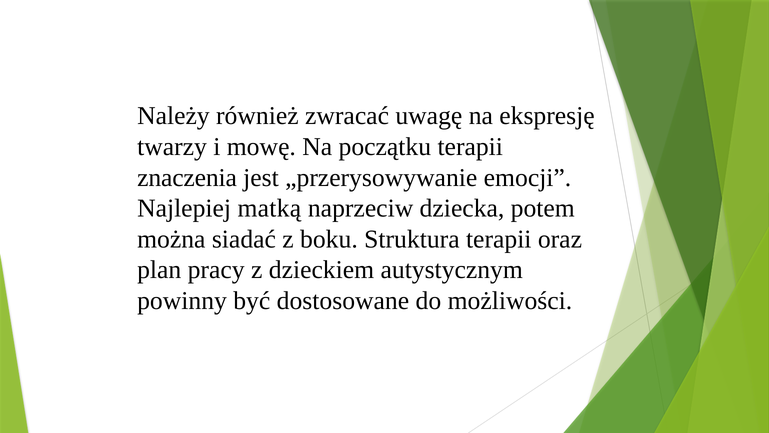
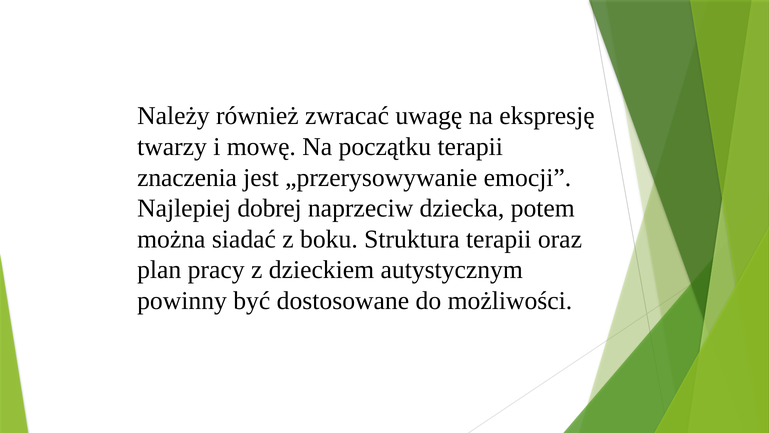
matką: matką -> dobrej (270, 208)
